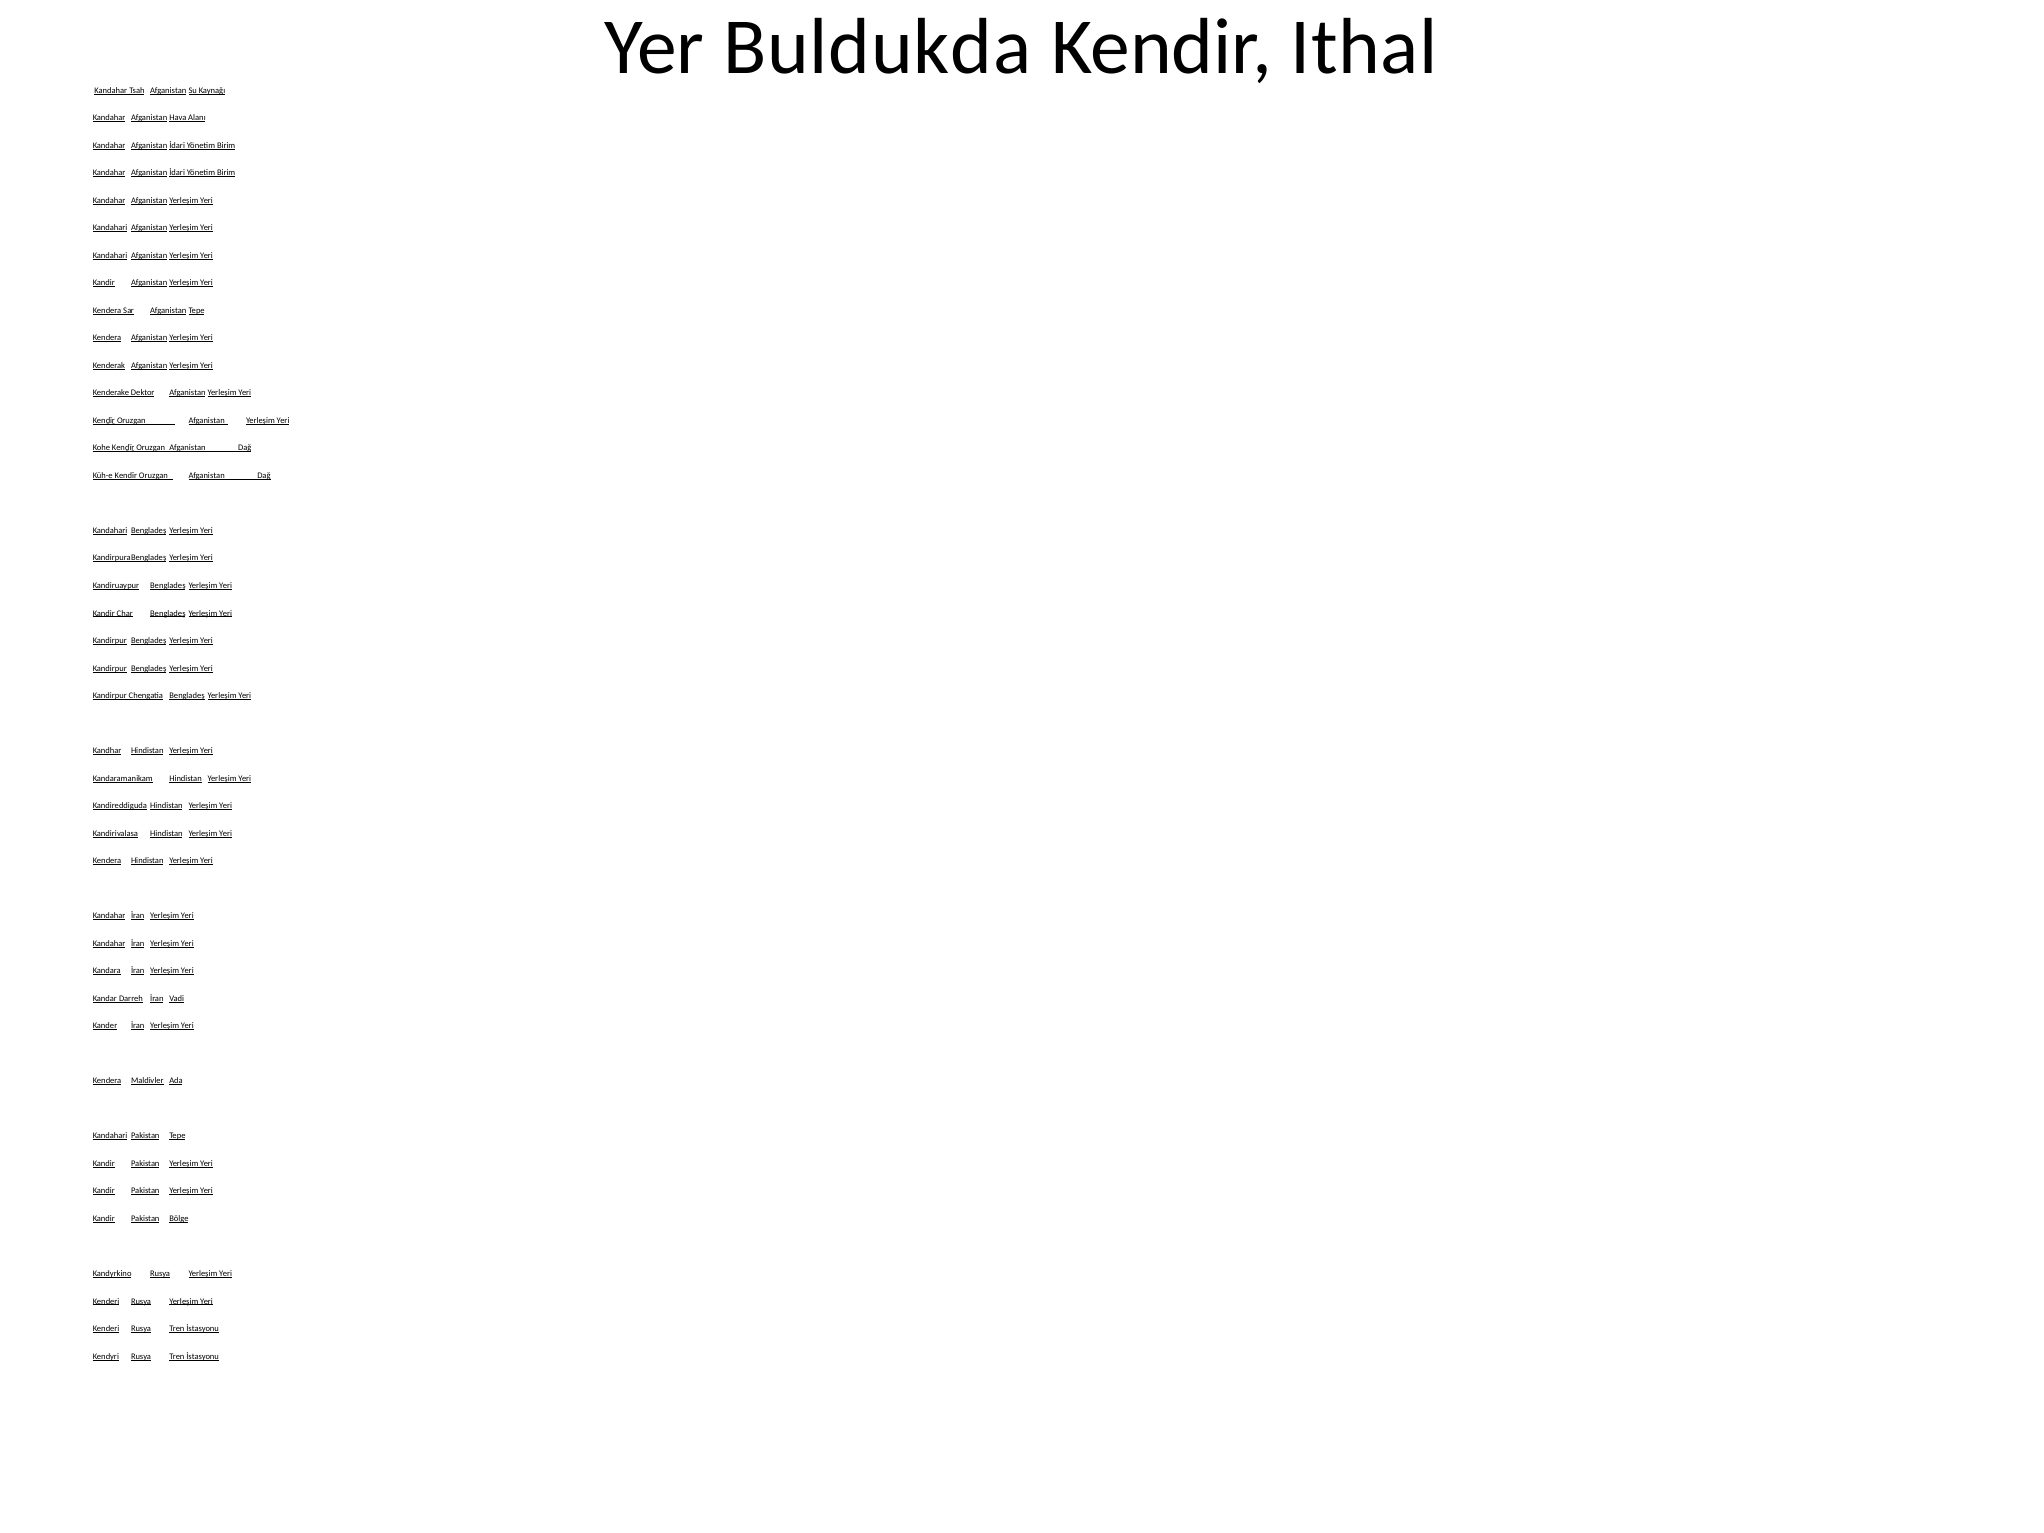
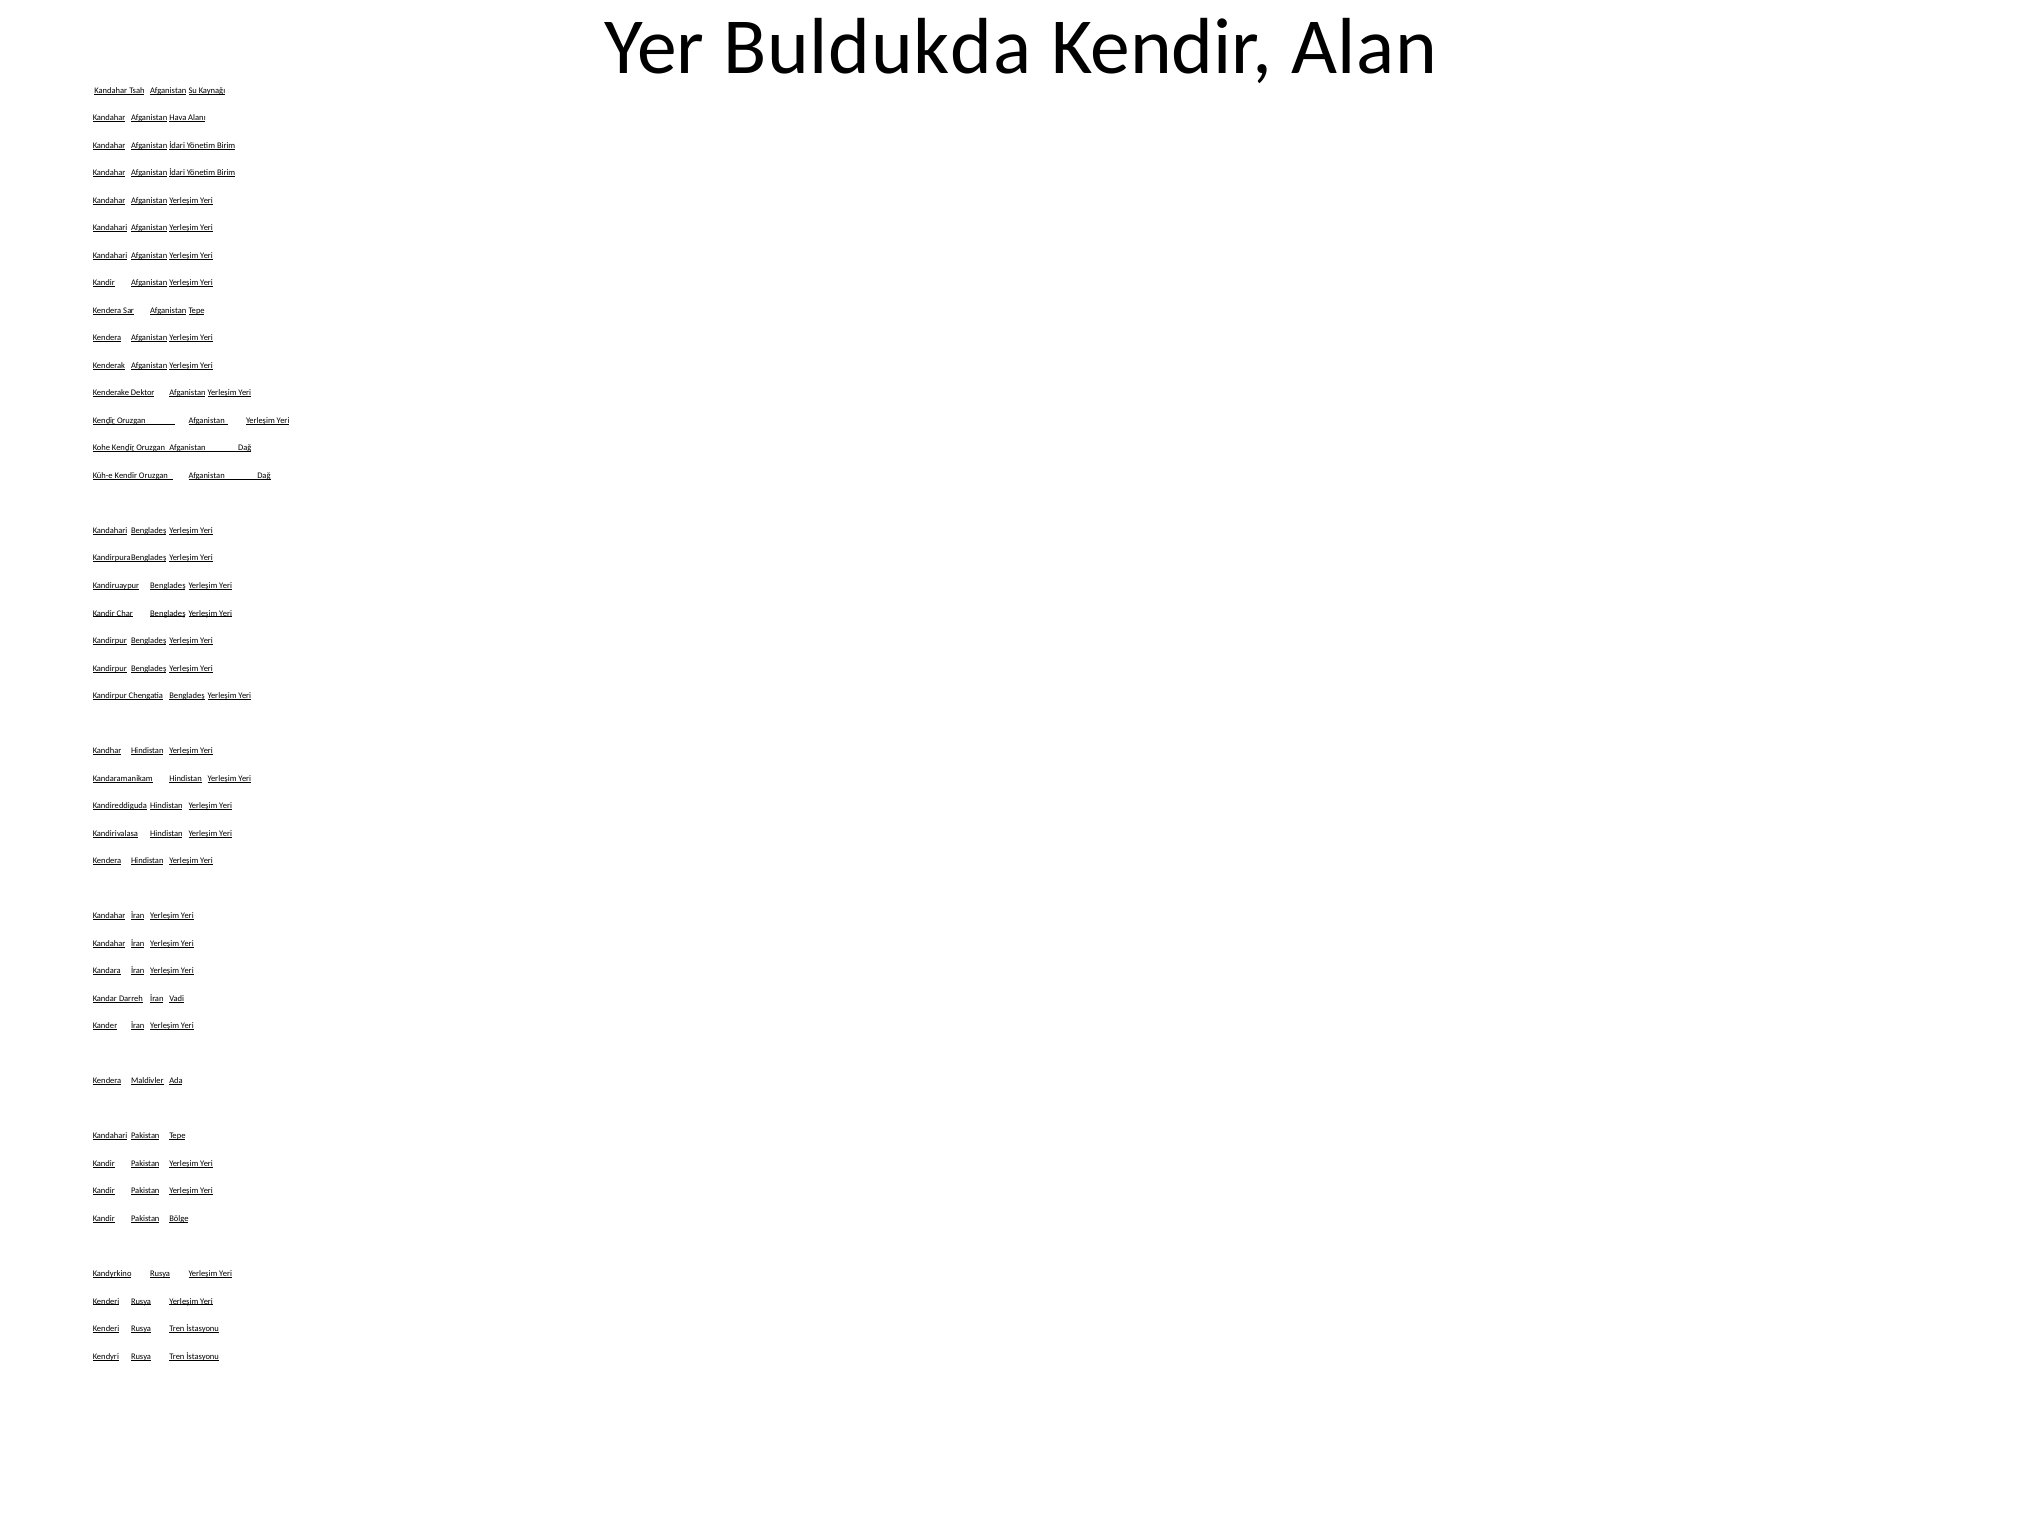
Ithal: Ithal -> Alan (1364, 48)
